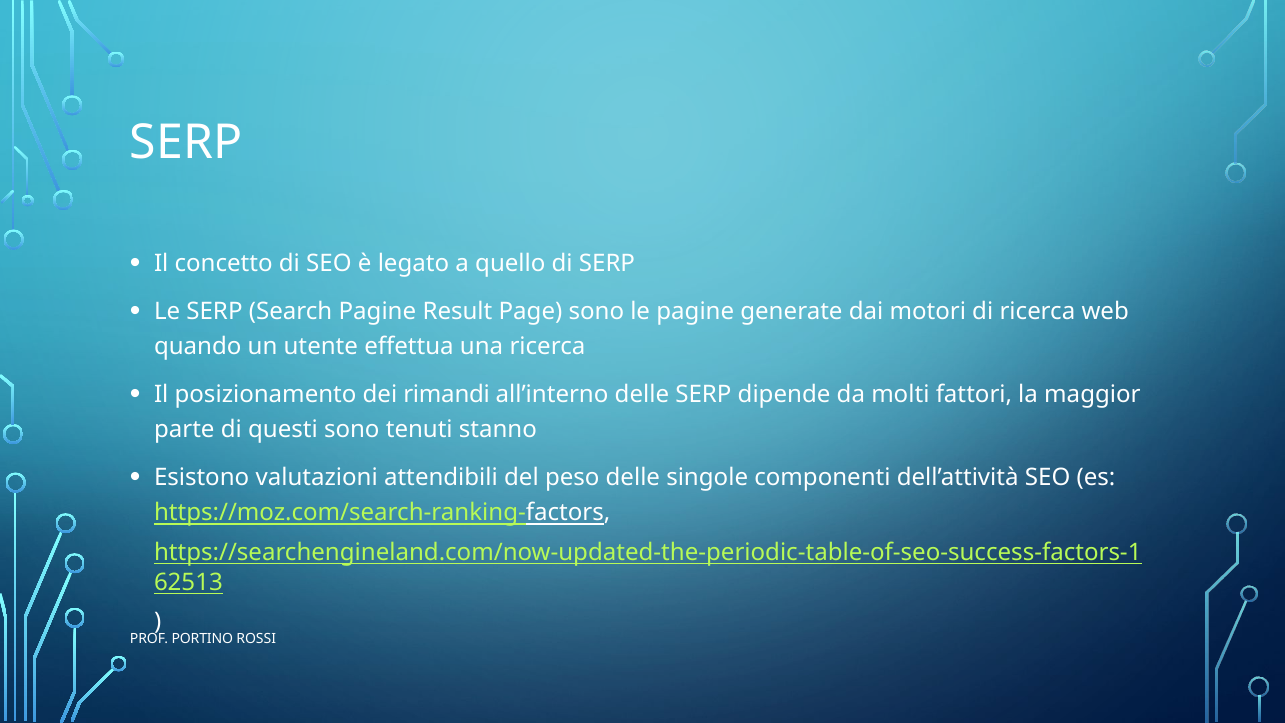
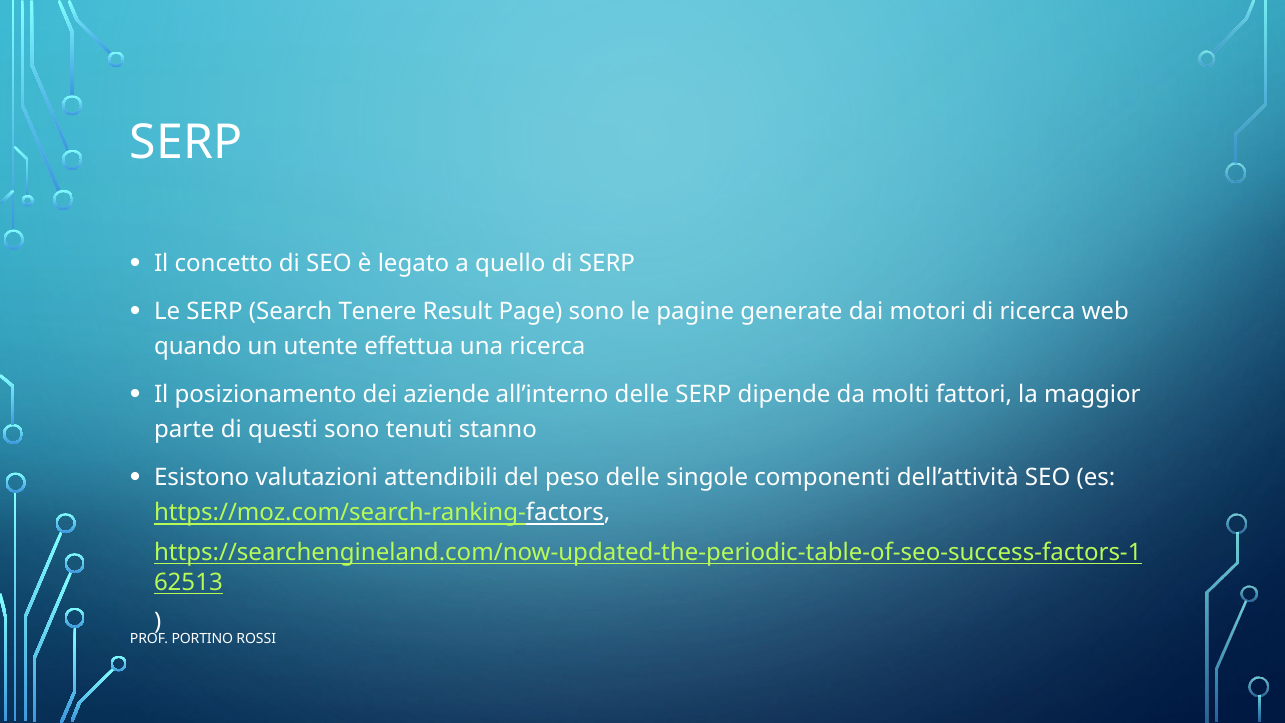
Search Pagine: Pagine -> Tenere (377, 312)
rimandi: rimandi -> aziende (447, 395)
